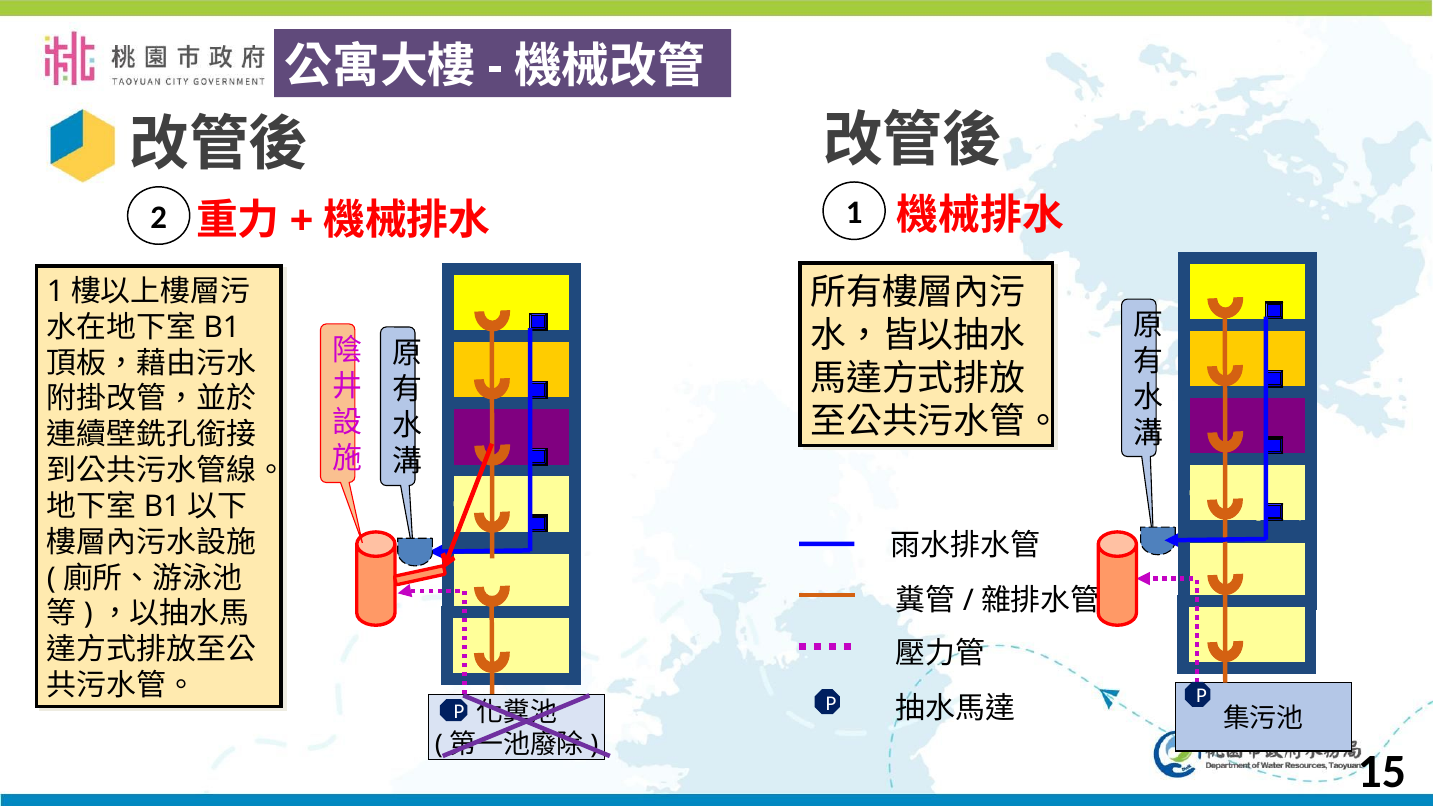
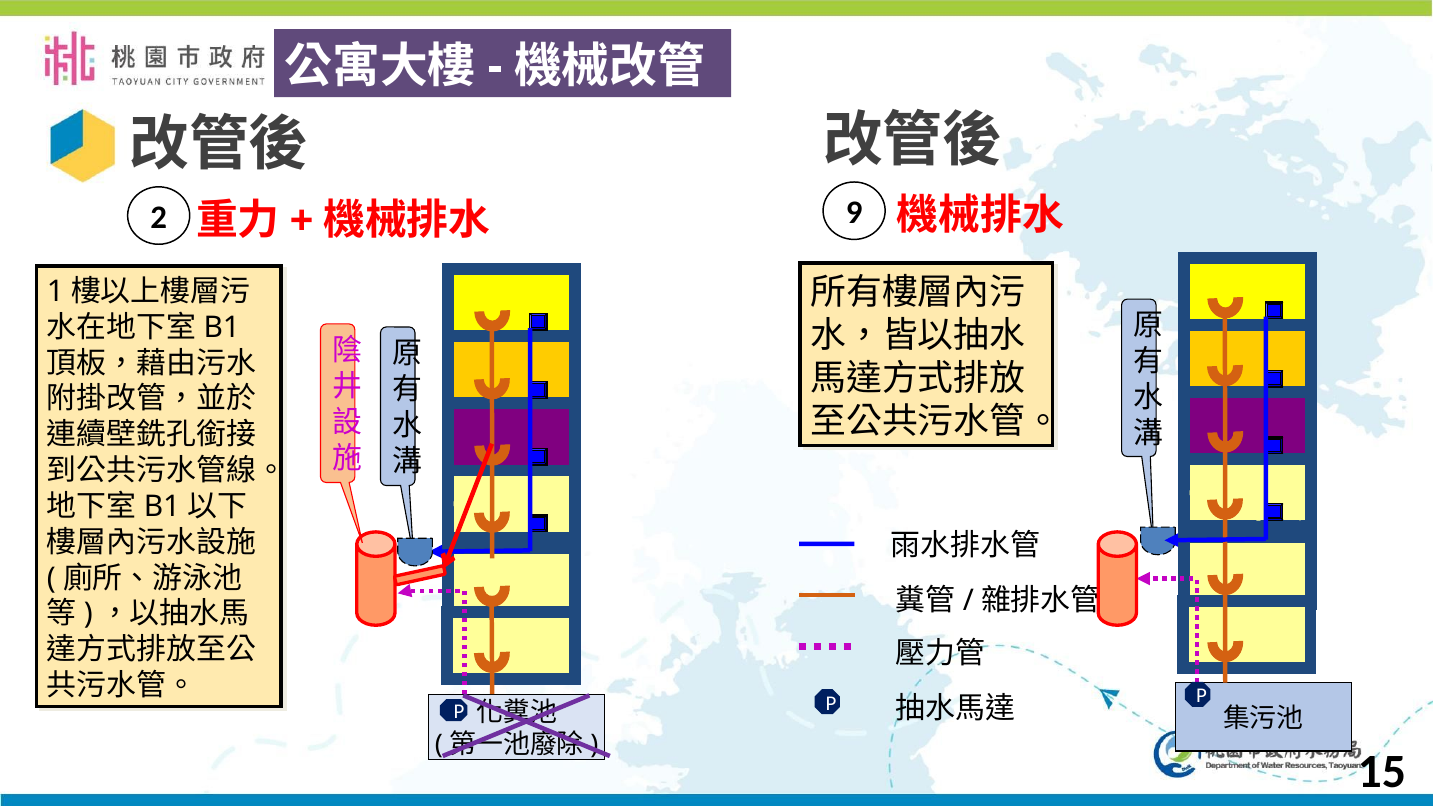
1: 1 -> 9 (854, 213)
